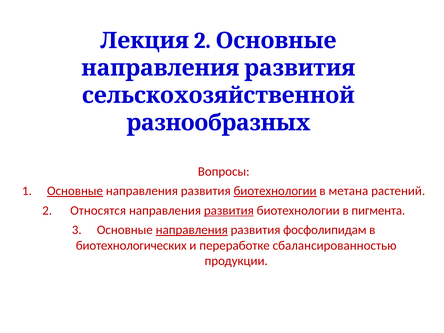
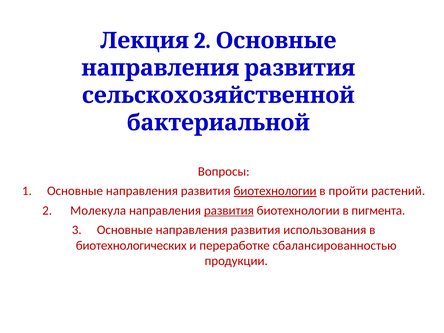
разнообразных: разнообразных -> бактериальной (218, 123)
Основные underline: present -> none (75, 191)
метана: метана -> пройти (348, 191)
Относятся: Относятся -> Молекула (98, 210)
направления underline: present -> none (192, 230)
фосфолипидам: фосфолипидам -> использования (325, 230)
